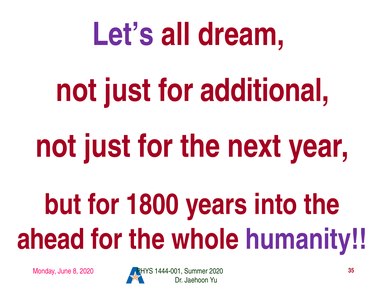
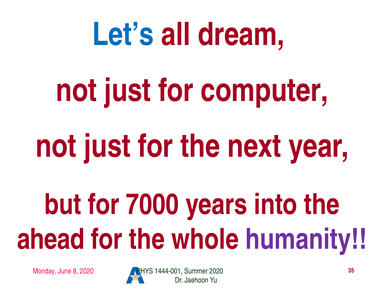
Let’s colour: purple -> blue (123, 35)
additional: additional -> computer (264, 90)
1800: 1800 -> 7000 (152, 205)
